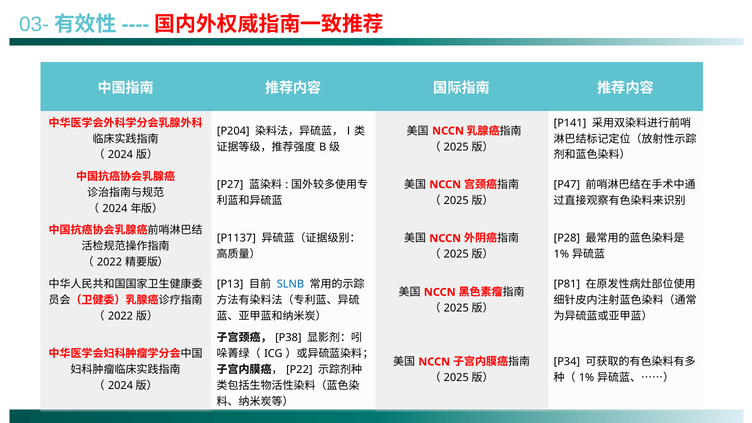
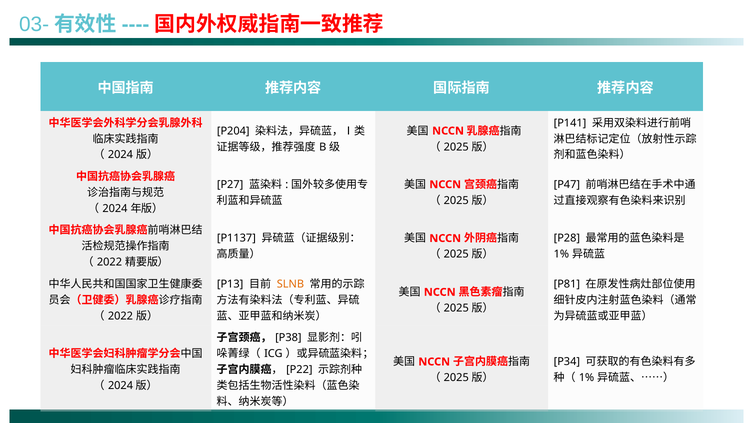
SLNB colour: blue -> orange (290, 284)
